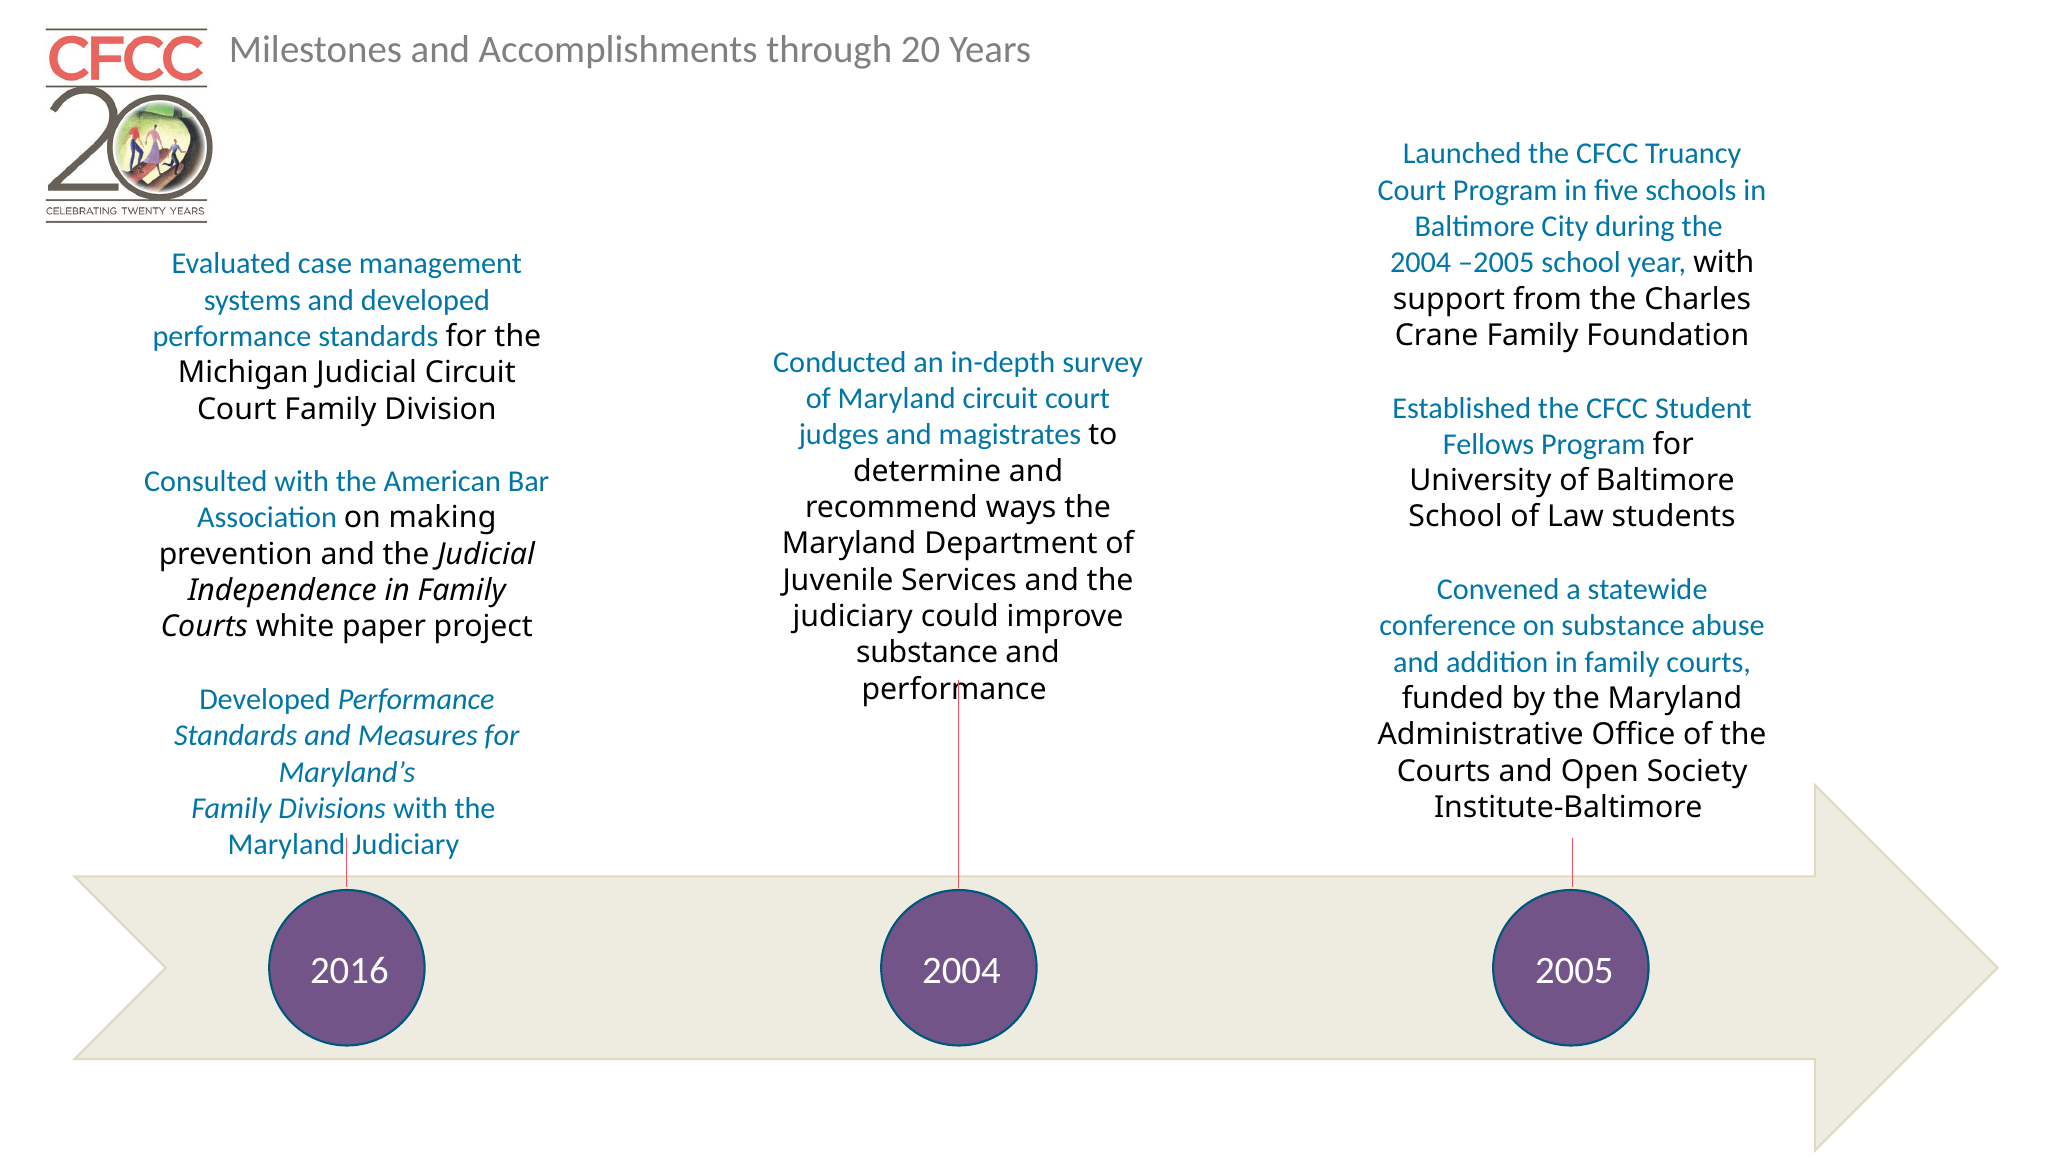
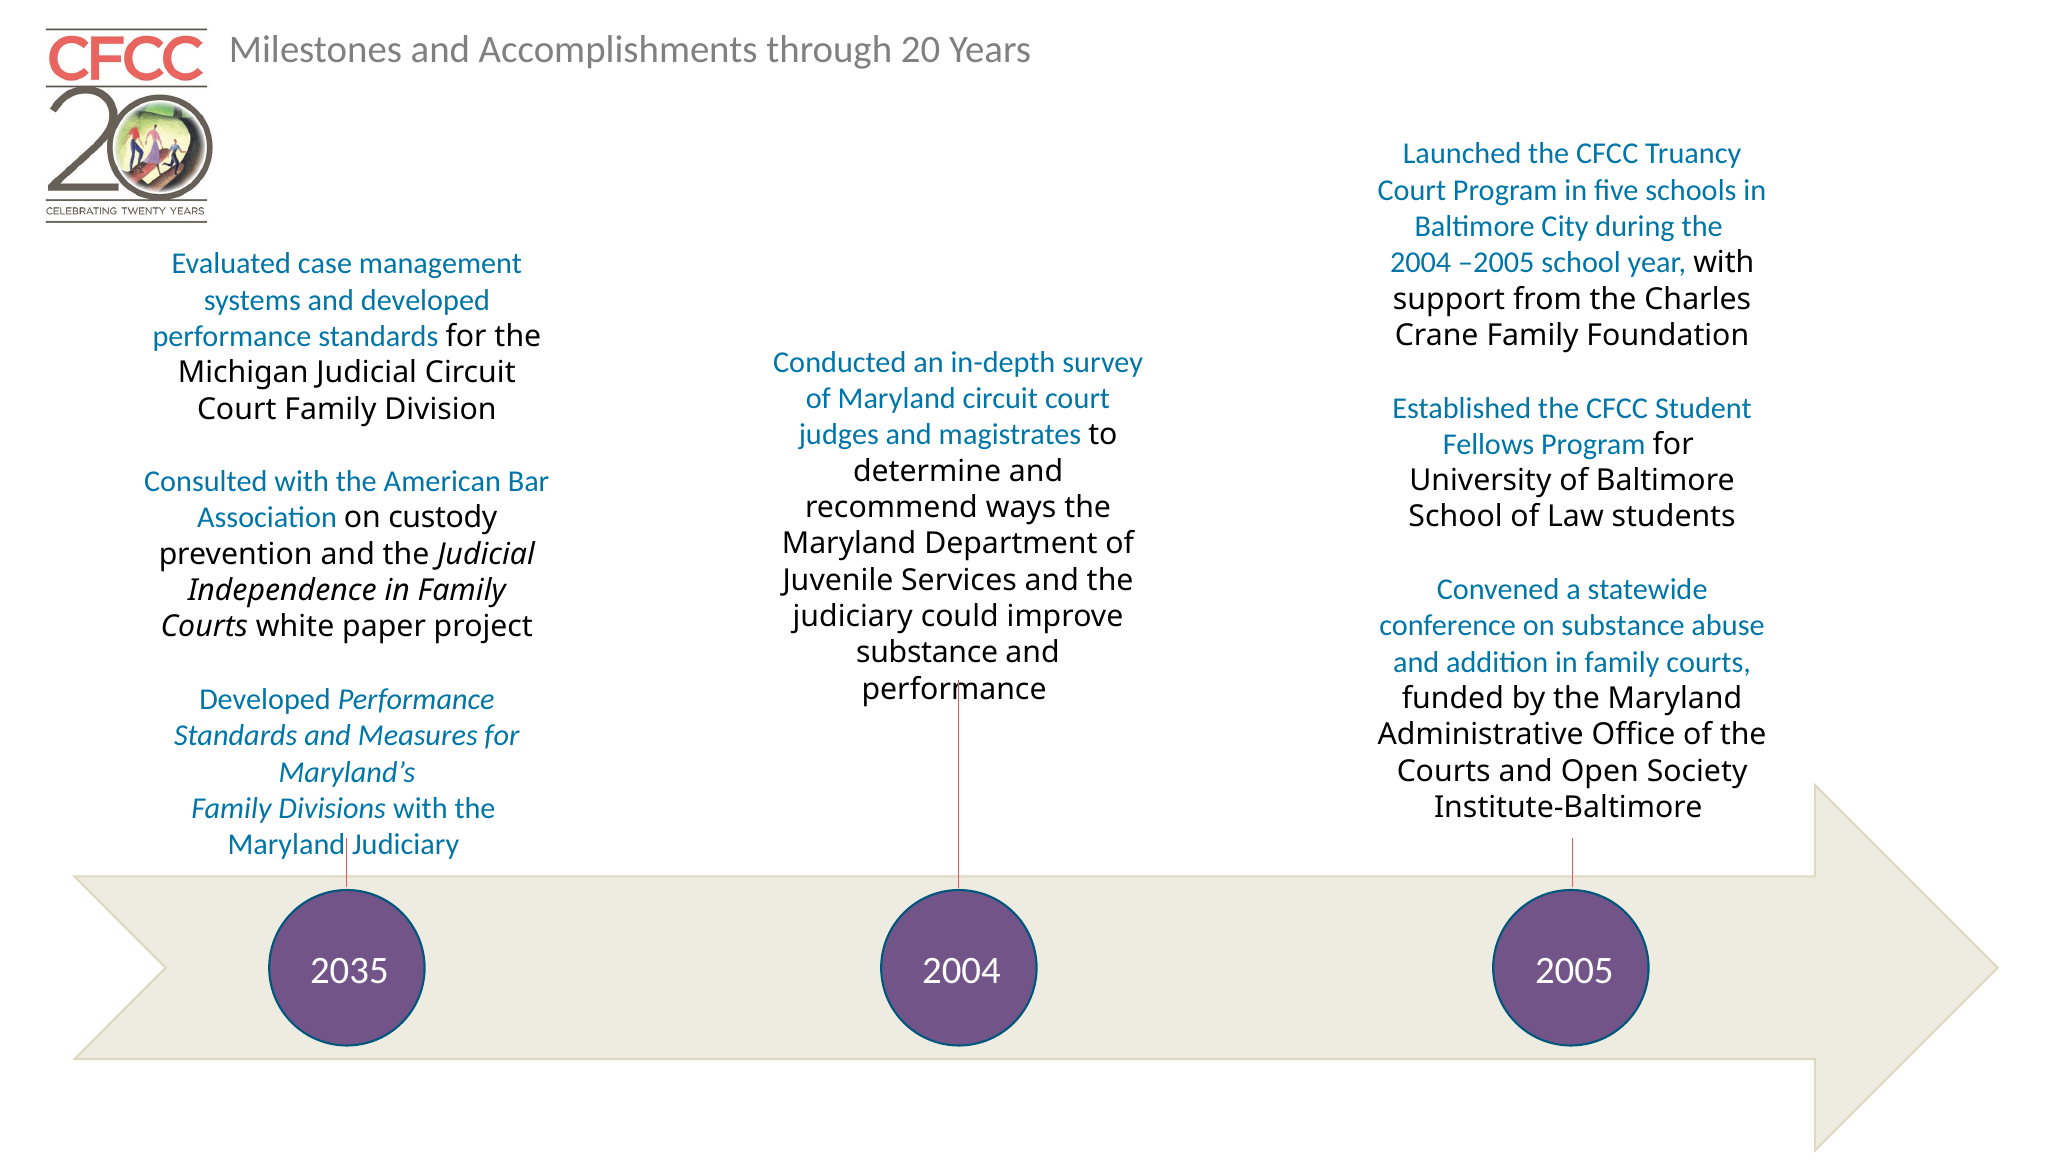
making: making -> custody (443, 518)
2016: 2016 -> 2035 (349, 970)
